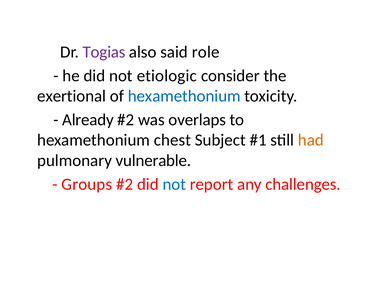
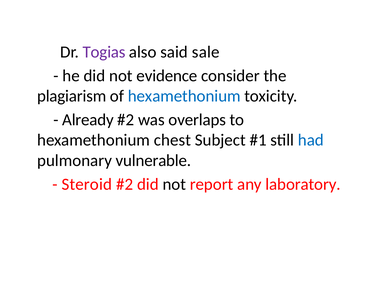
role: role -> sale (206, 52)
etiologic: etiologic -> evidence (167, 76)
exertional: exertional -> plagiarism (72, 96)
had colour: orange -> blue (311, 140)
Groups: Groups -> Steroid (87, 184)
not colour: blue -> black (174, 184)
challenges: challenges -> laboratory (303, 184)
